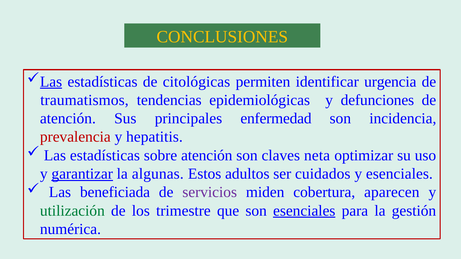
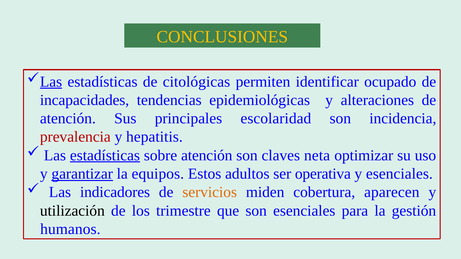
urgencia: urgencia -> ocupado (390, 82)
traumatismos: traumatismos -> incapacidades (85, 100)
defunciones: defunciones -> alteraciones (377, 100)
enfermedad: enfermedad -> escolaridad (276, 119)
estadísticas underline: none -> present (105, 156)
algunas: algunas -> equipos (158, 174)
cuidados: cuidados -> operativa (323, 174)
beneficiada: beneficiada -> indicadores (115, 192)
servicios colour: purple -> orange (210, 192)
utilización colour: green -> black (72, 211)
esenciales underline: present -> none (304, 211)
numérica: numérica -> humanos (70, 229)
